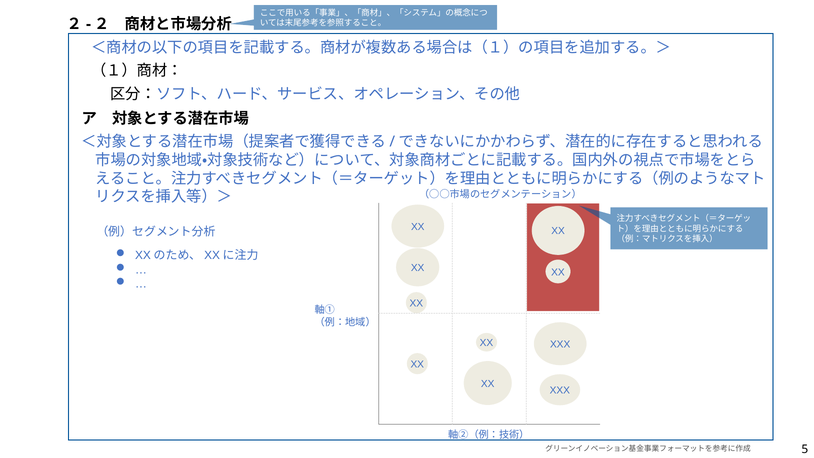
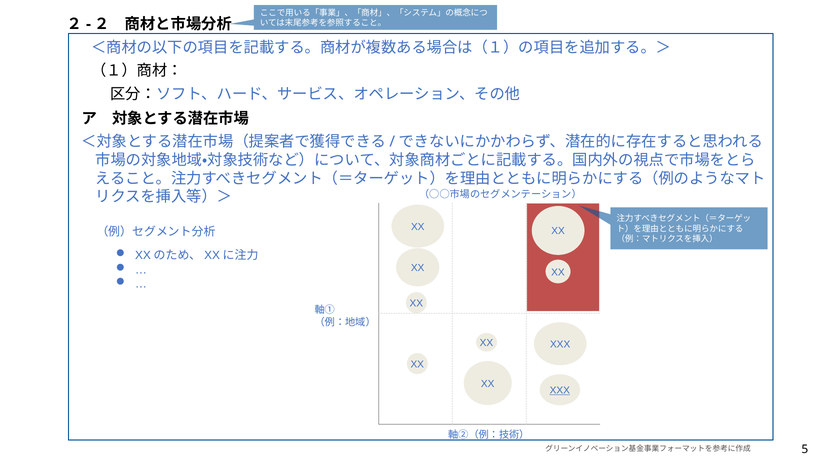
XXX underline: none -> present (560, 390)
